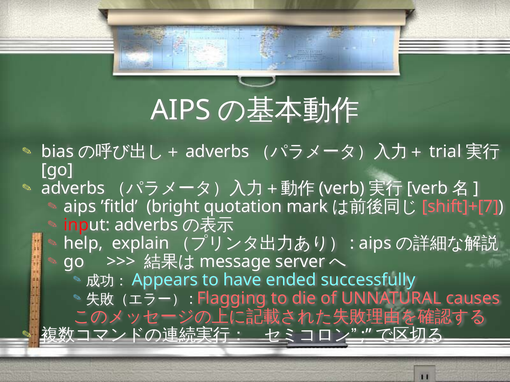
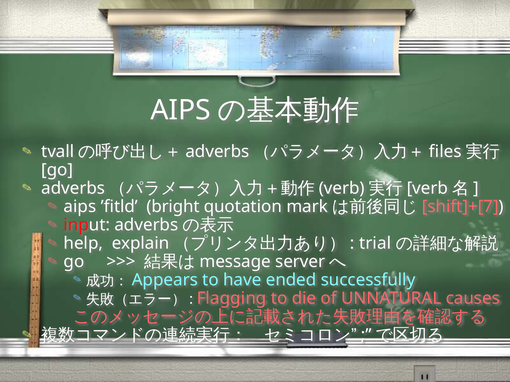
bias: bias -> tvall (58, 152)
trial: trial -> files (445, 152)
aips: aips -> trial (375, 244)
